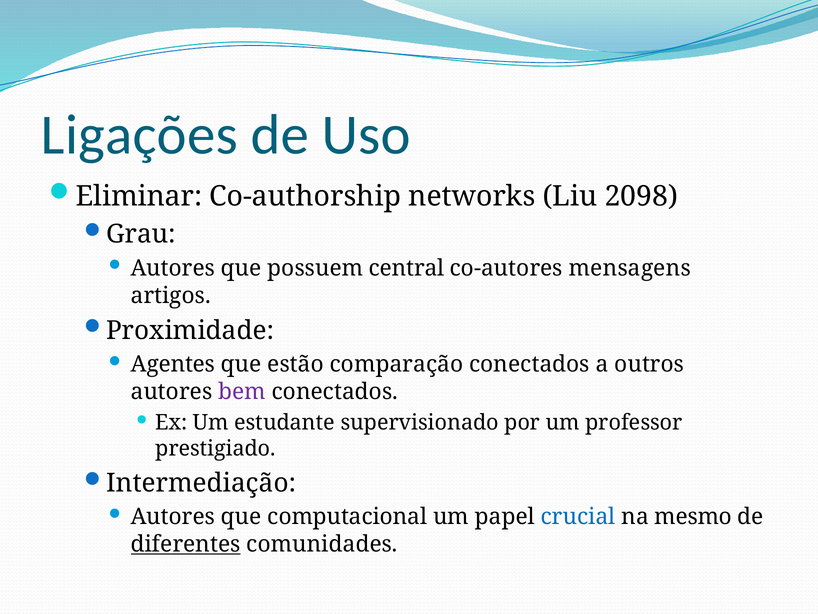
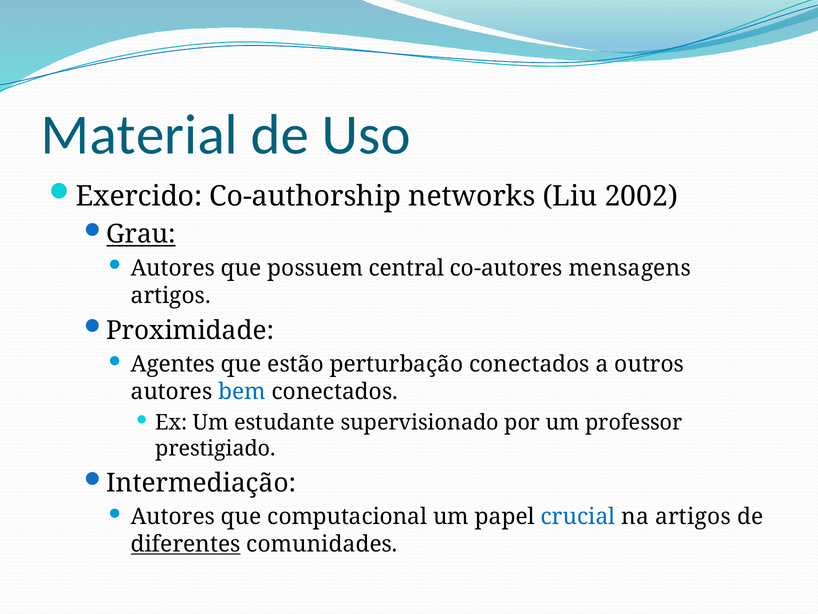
Ligações: Ligações -> Material (139, 135)
Eliminar: Eliminar -> Exercido (139, 196)
2098: 2098 -> 2002 (641, 196)
Grau underline: none -> present (141, 234)
comparação: comparação -> perturbação (397, 364)
bem colour: purple -> blue (242, 391)
na mesmo: mesmo -> artigos (693, 517)
